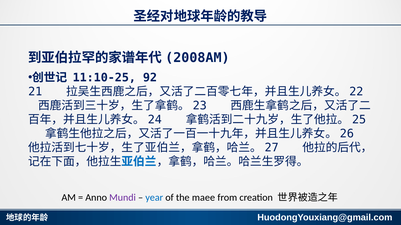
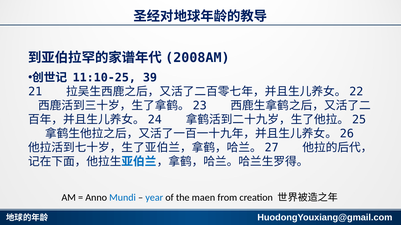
92: 92 -> 39 (150, 78)
Mundi colour: purple -> blue (123, 198)
maee: maee -> maen (203, 198)
